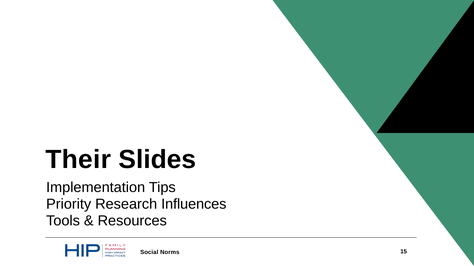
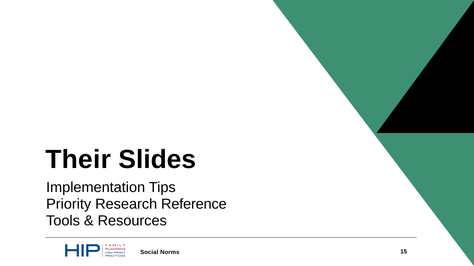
Influences: Influences -> Reference (194, 205)
